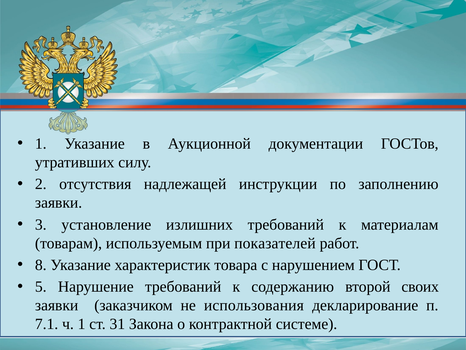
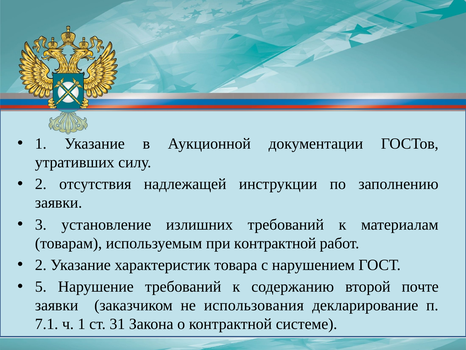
при показателей: показателей -> контрактной (275, 243)
8: 8 -> 2 (41, 265)
своих: своих -> почте (420, 286)
